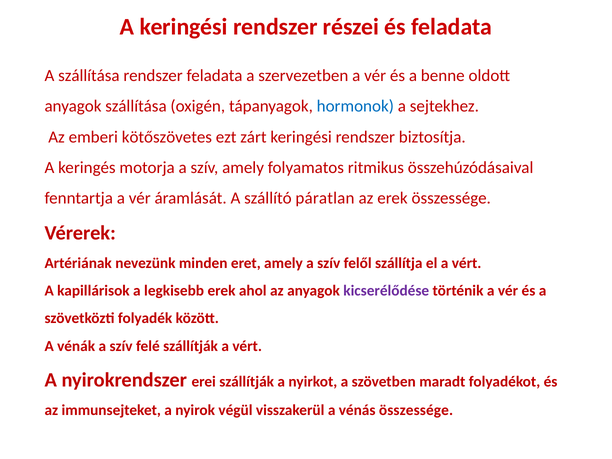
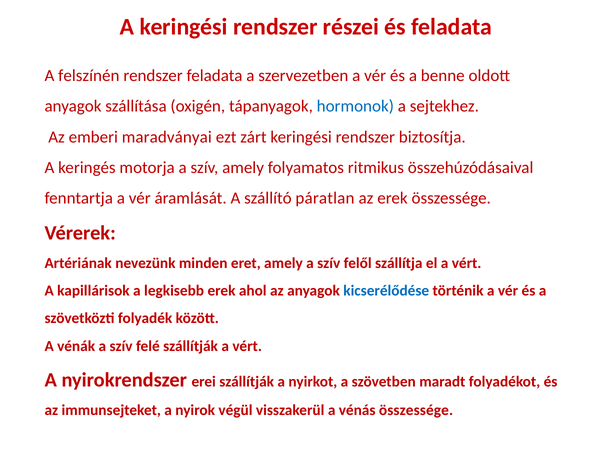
A szállítása: szállítása -> felszínén (89, 76)
kötőszövetes: kötőszövetes -> maradványai (167, 137)
kicserélődése colour: purple -> blue (386, 291)
